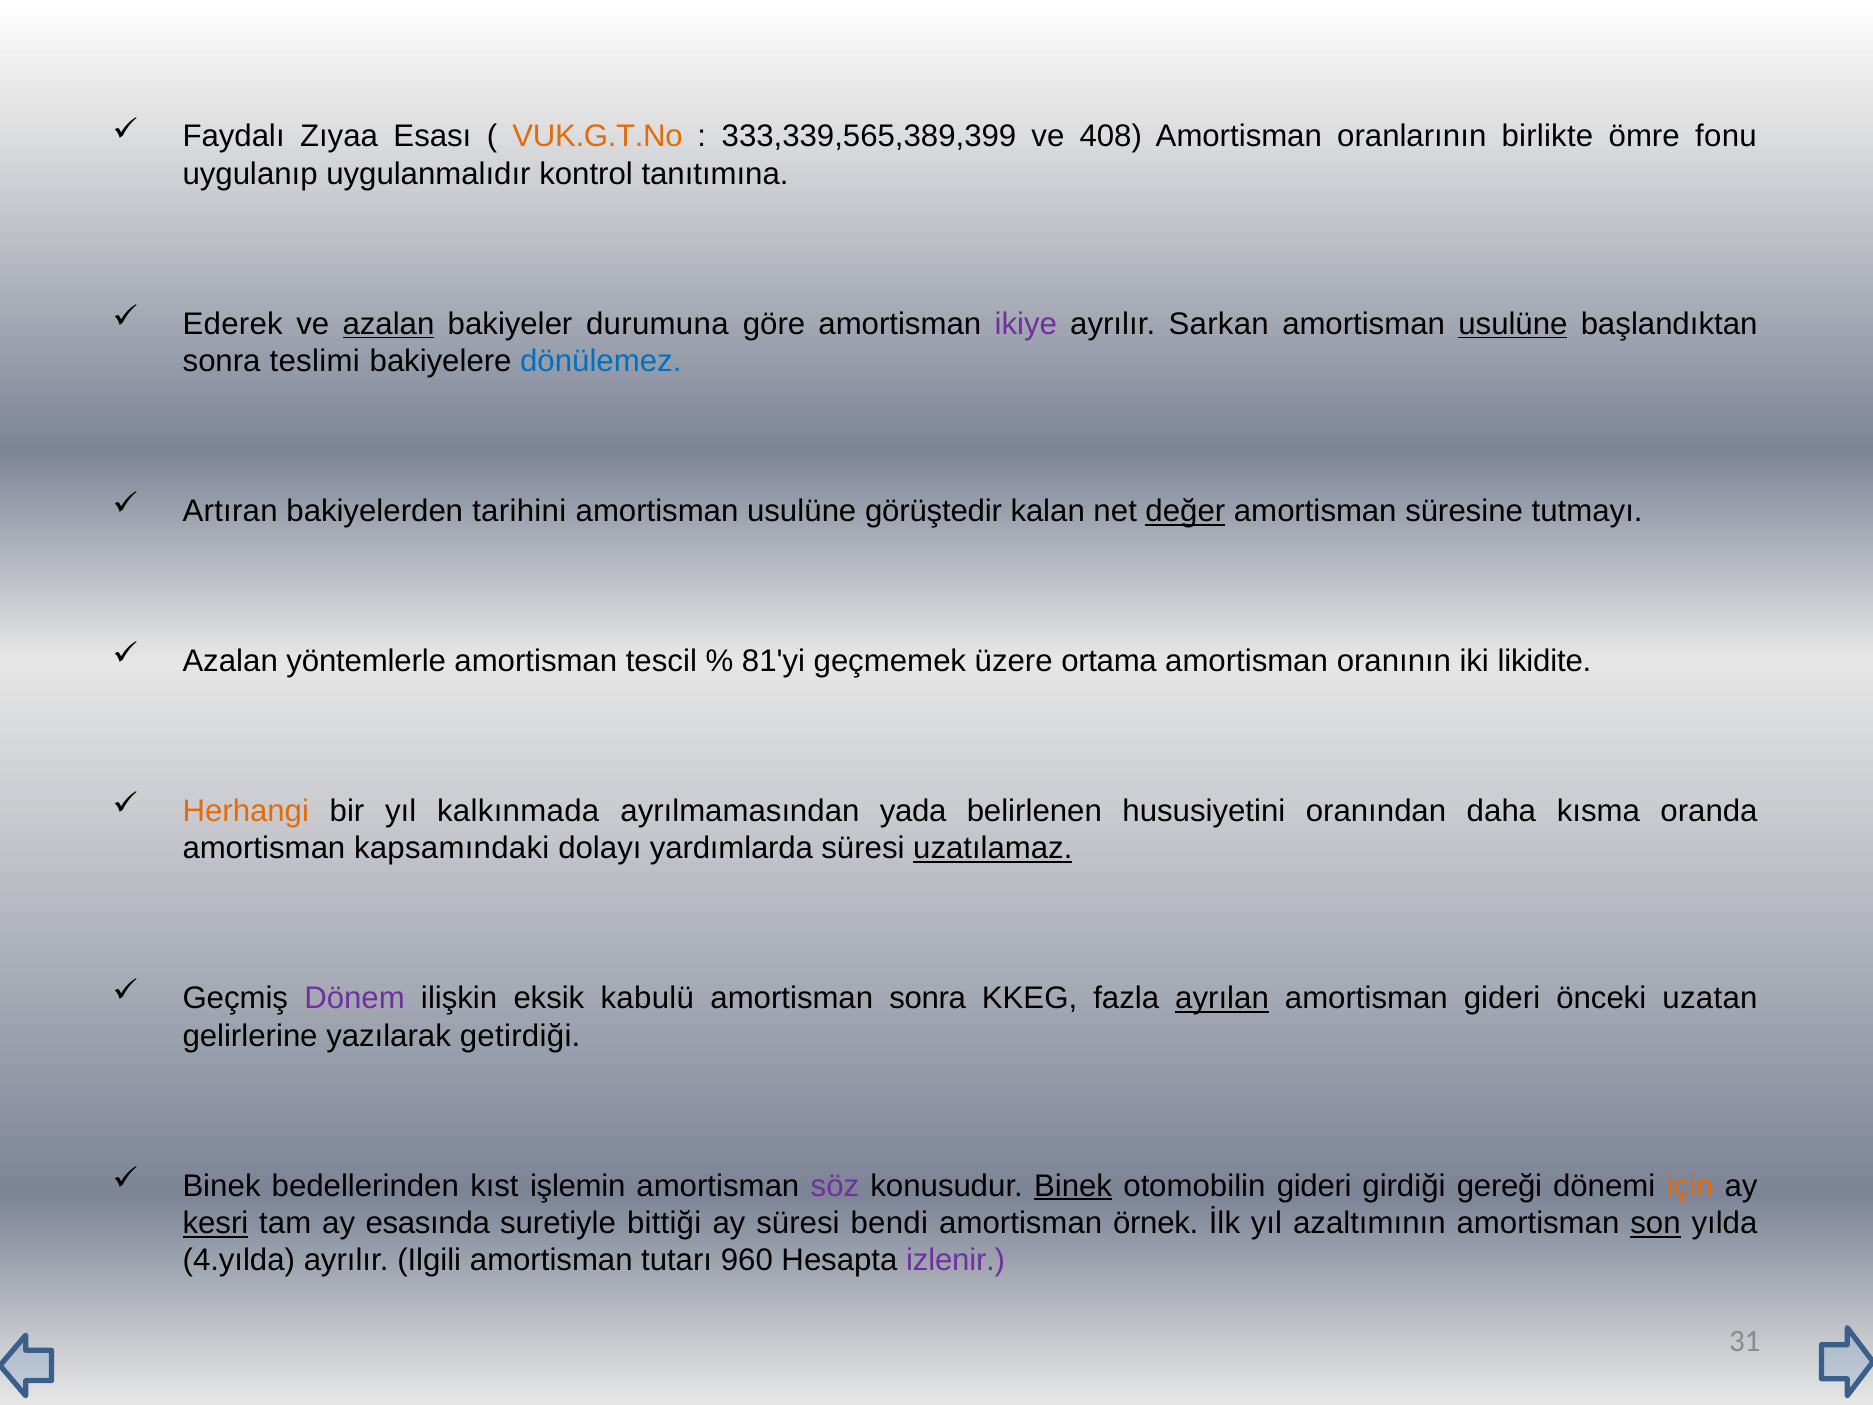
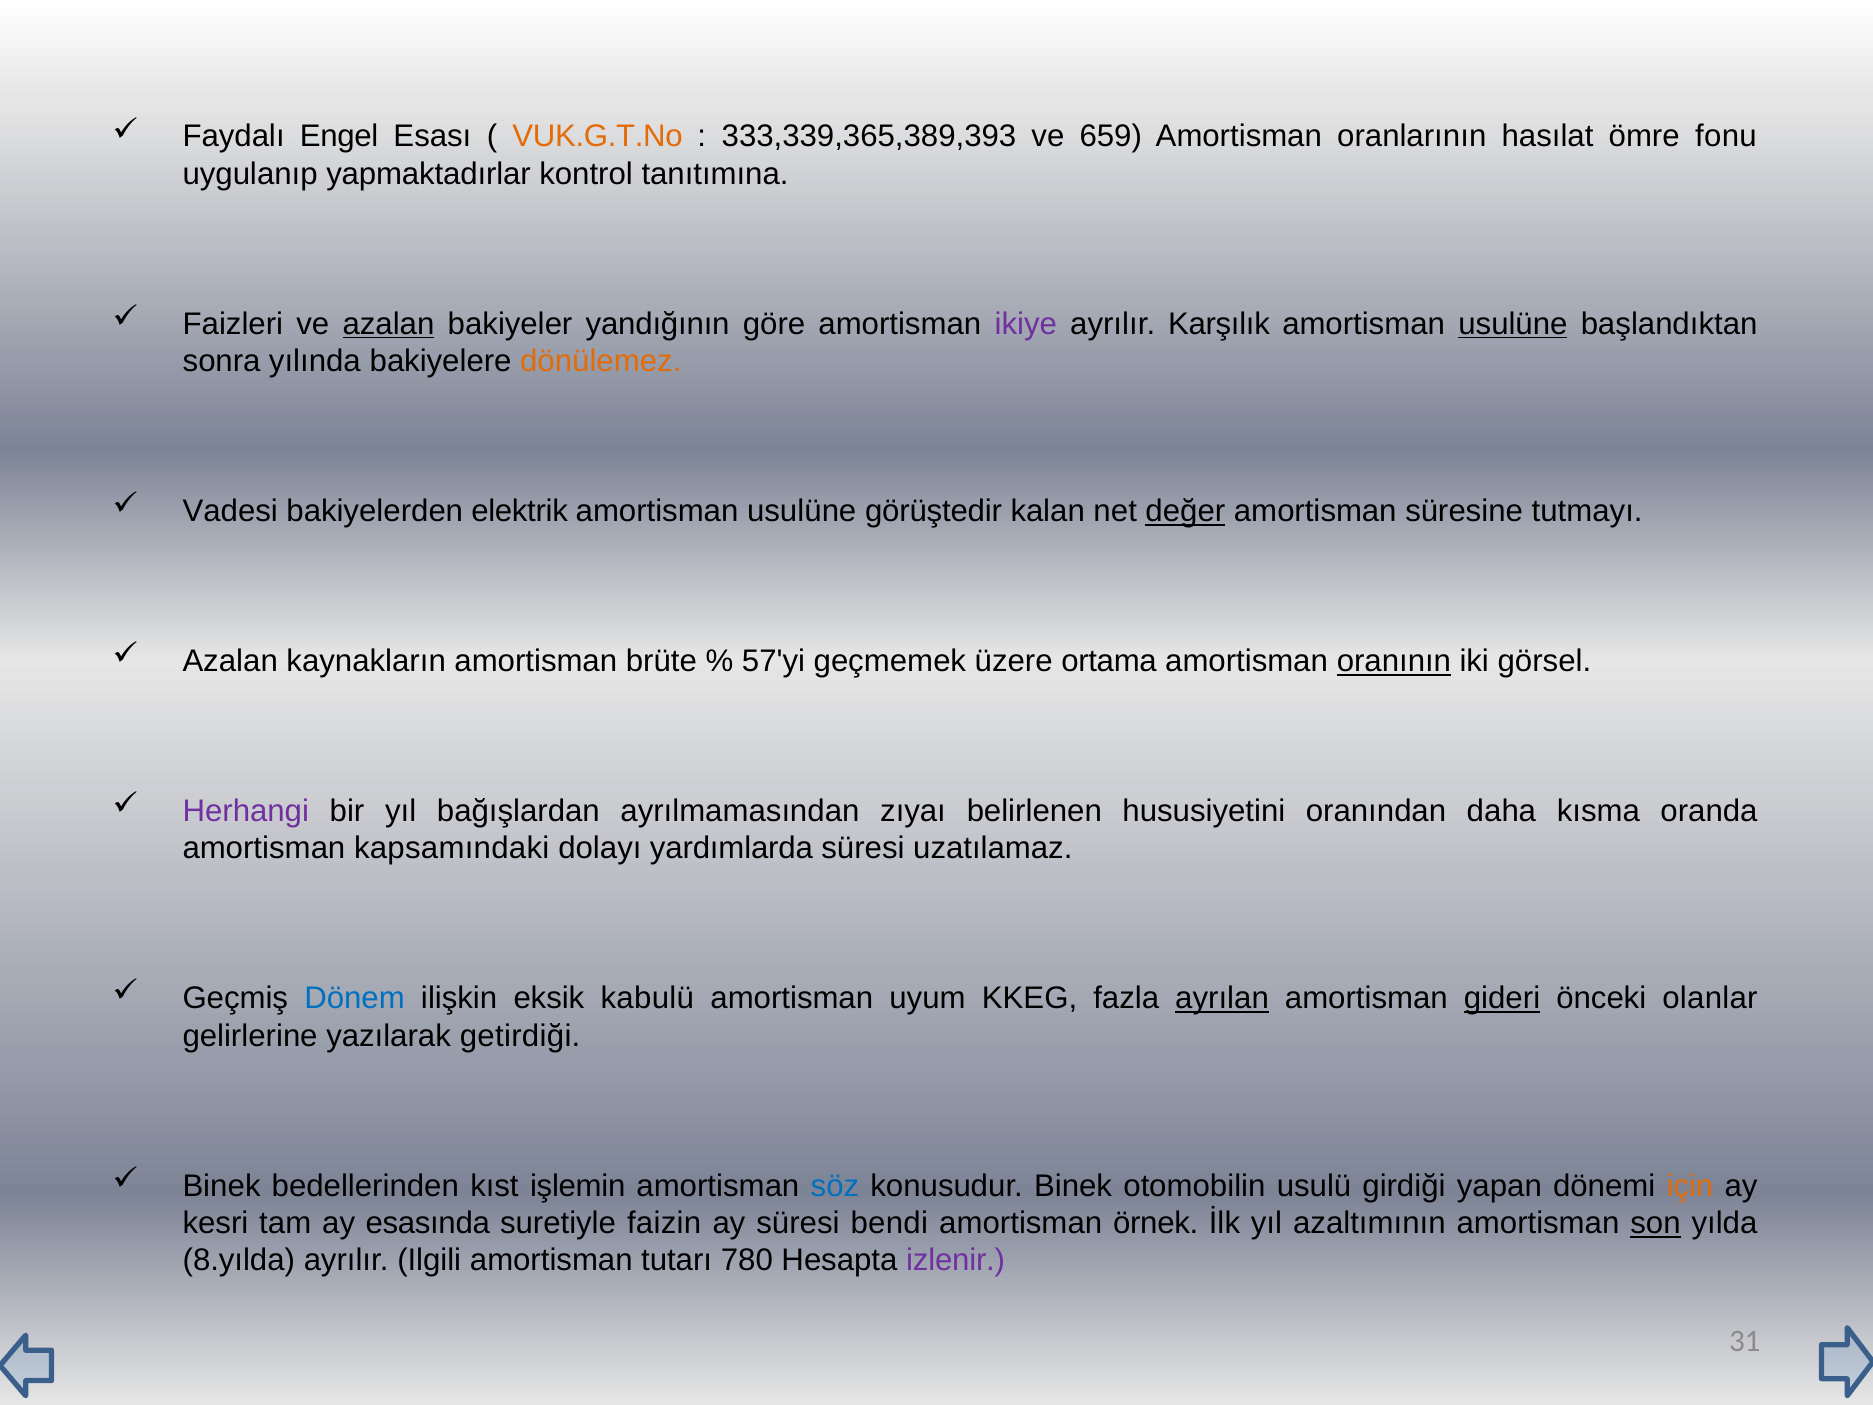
Zıyaa: Zıyaa -> Engel (339, 137)
333,339,565,389,399: 333,339,565,389,399 -> 333,339,365,389,393 (869, 137)
408: 408 -> 659 (1111, 137)
birlikte: birlikte -> hasılat (1547, 137)
uygulanmalıdır: uygulanmalıdır -> yapmaktadırlar (428, 174)
Ederek: Ederek -> Faizleri (233, 324)
durumuna: durumuna -> yandığının (658, 324)
Sarkan: Sarkan -> Karşılık (1219, 324)
teslimi: teslimi -> yılında (315, 361)
dönülemez colour: blue -> orange (601, 361)
Artıran: Artıran -> Vadesi (230, 511)
tarihini: tarihini -> elektrik (520, 511)
yöntemlerle: yöntemlerle -> kaynakların (366, 661)
tescil: tescil -> brüte (661, 661)
81'yi: 81'yi -> 57'yi (773, 661)
oranının underline: none -> present (1394, 661)
likidite: likidite -> görsel (1544, 661)
Herhangi colour: orange -> purple (246, 811)
kalkınmada: kalkınmada -> bağışlardan (518, 811)
yada: yada -> zıyaı (913, 811)
uzatılamaz underline: present -> none (993, 848)
Dönem colour: purple -> blue (355, 998)
amortisman sonra: sonra -> uyum (928, 998)
gideri underline: none -> present (1502, 998)
uzatan: uzatan -> olanlar (1710, 998)
söz colour: purple -> blue (835, 1186)
Binek underline: present -> none (1073, 1186)
otomobilin gideri: gideri -> usulü (1314, 1186)
gereği: gereği -> yapan (1499, 1186)
kesri underline: present -> none (215, 1223)
bittiği: bittiği -> faizin (664, 1223)
4.yılda: 4.yılda -> 8.yılda (239, 1260)
960: 960 -> 780 (747, 1260)
